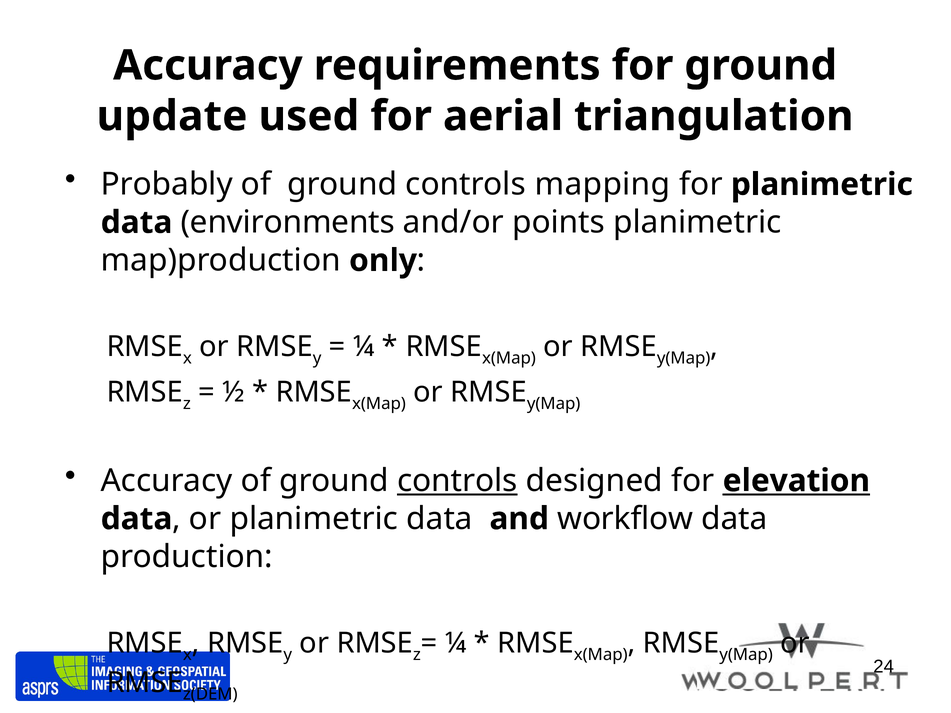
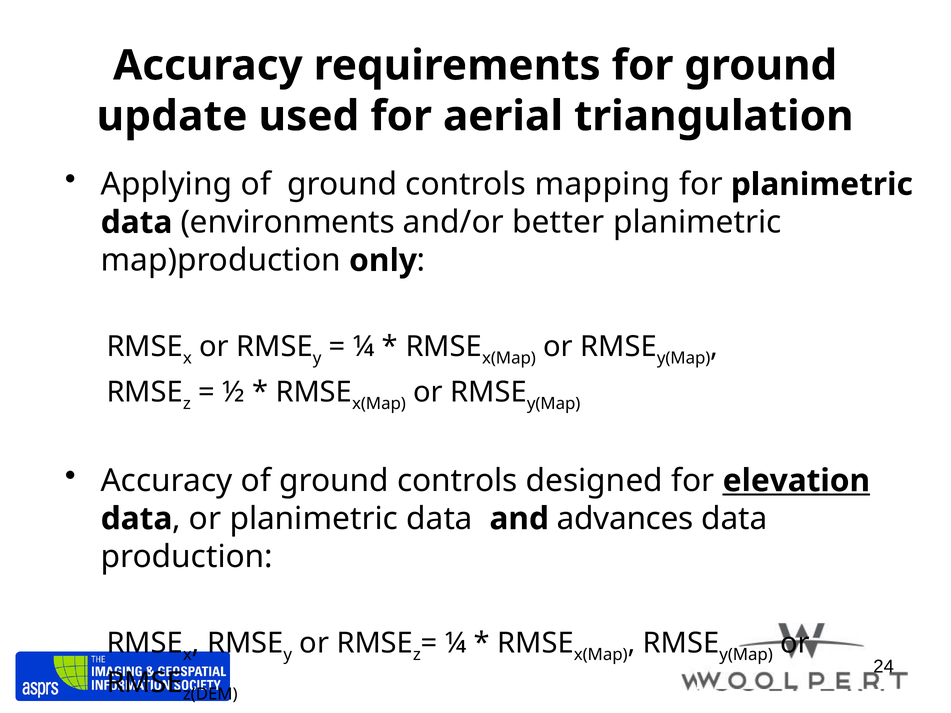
Probably: Probably -> Applying (167, 184)
points: points -> better (558, 223)
controls underline: present -> none (457, 481)
workflow: workflow -> advances (625, 519)
